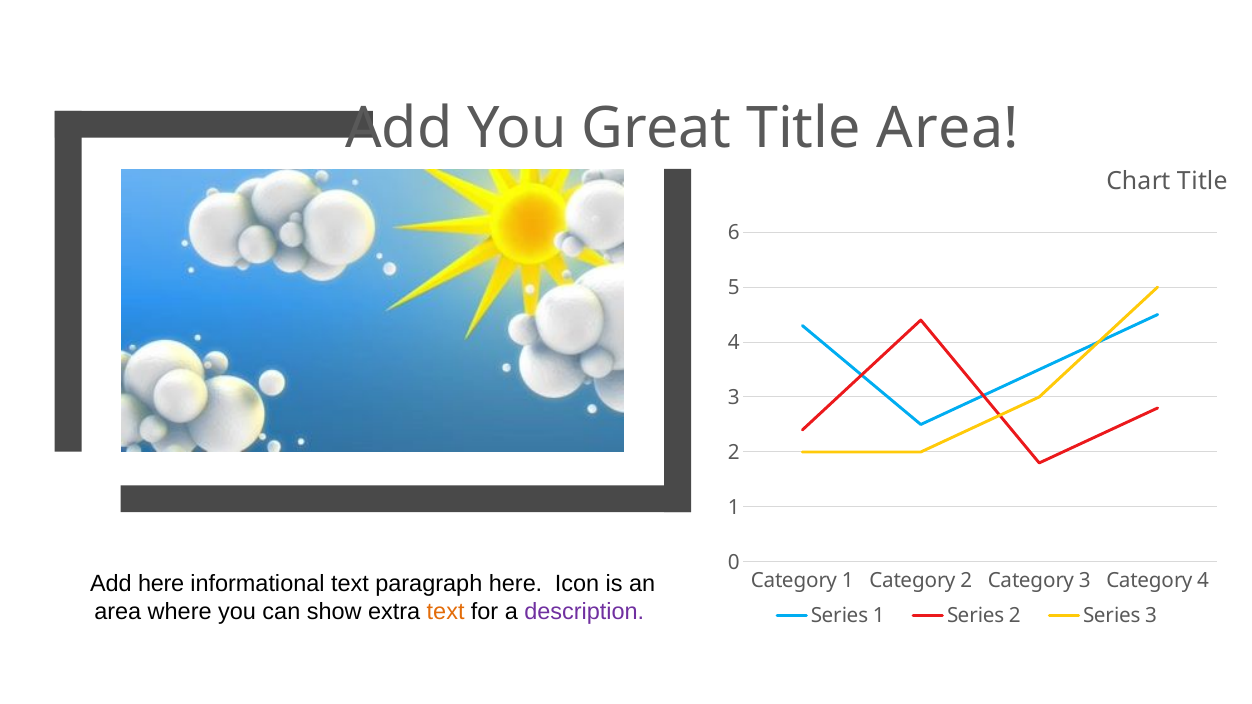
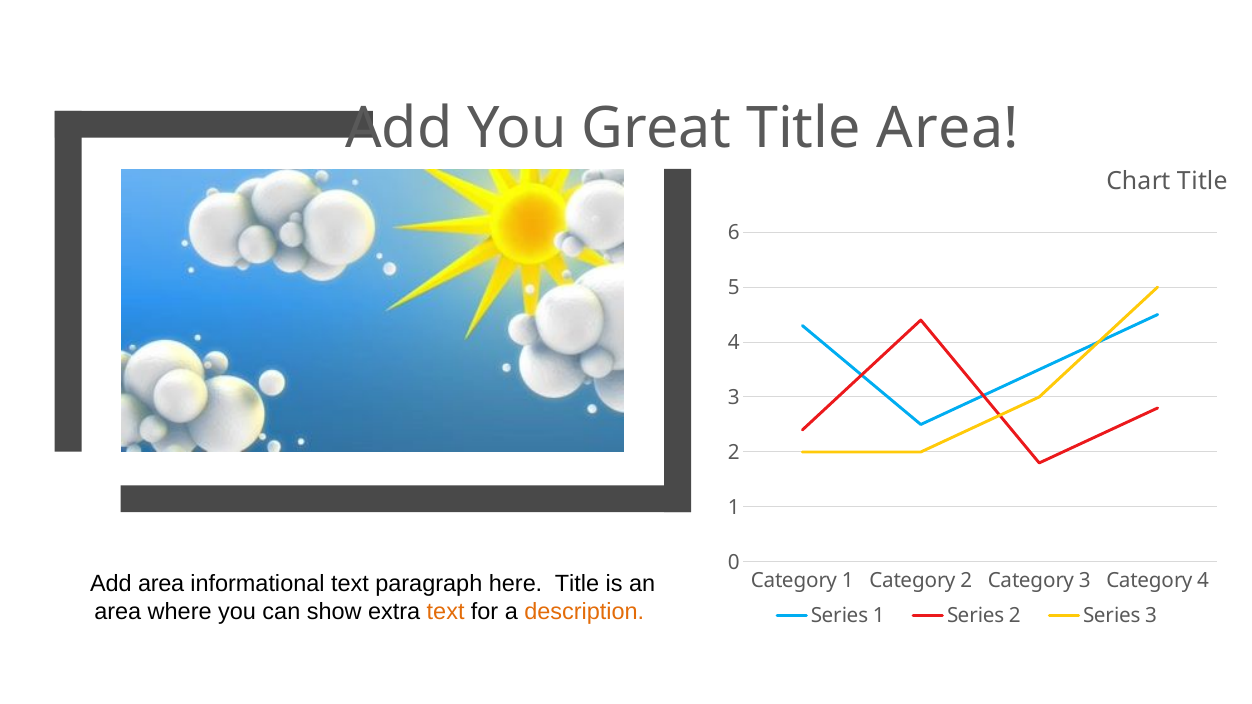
Add here: here -> area (161, 584)
here Icon: Icon -> Title (577, 584)
description colour: purple -> orange (584, 612)
